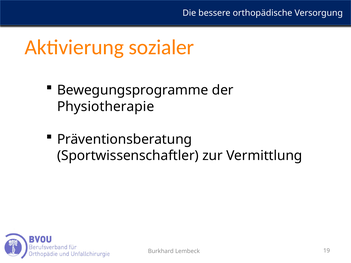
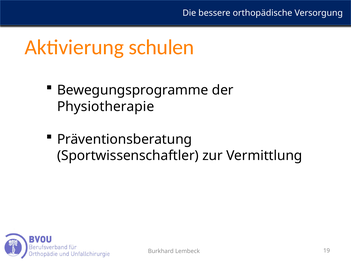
sozialer: sozialer -> schulen (161, 47)
